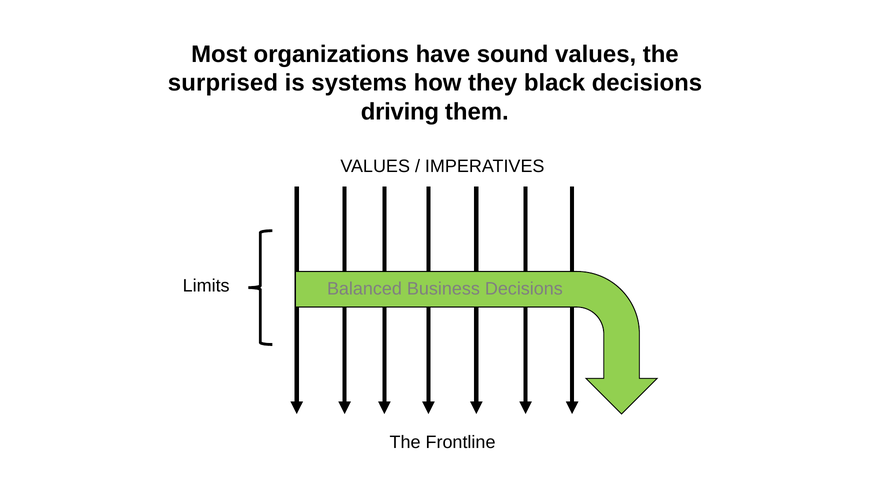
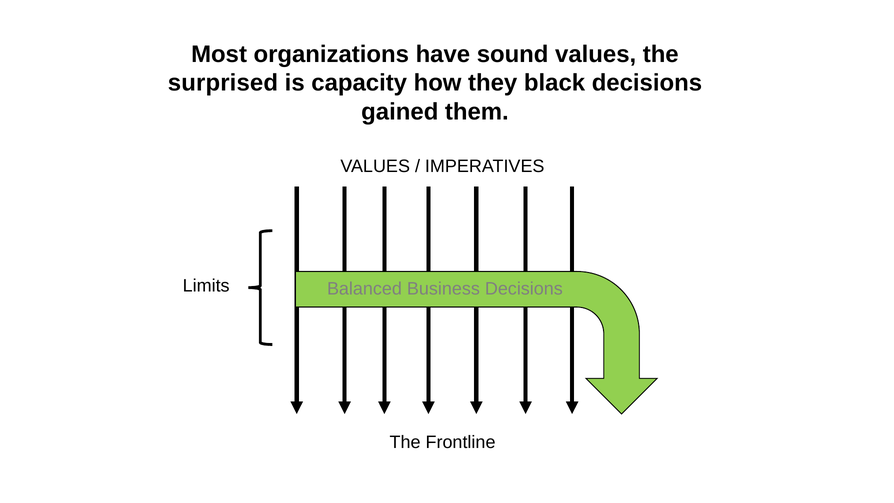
systems: systems -> capacity (359, 83)
driving: driving -> gained (400, 112)
